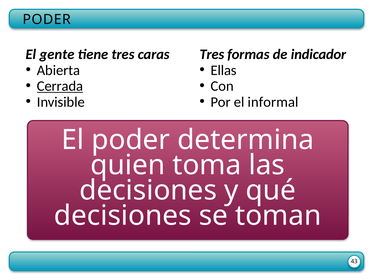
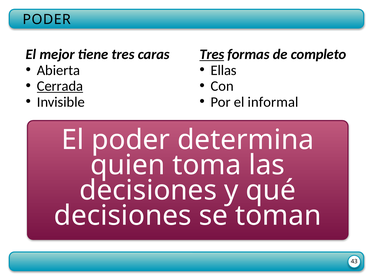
gente: gente -> mejor (57, 54)
Tres underline: none -> present (212, 54)
indicador: indicador -> completo (319, 54)
